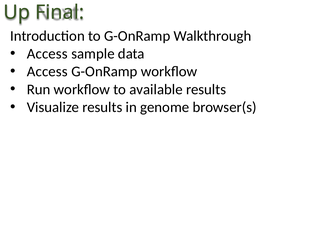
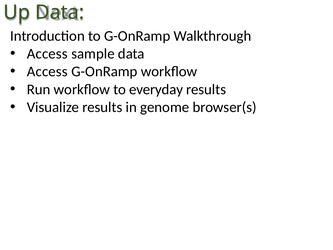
Up Final: Final -> Data (60, 12)
available: available -> everyday (156, 89)
